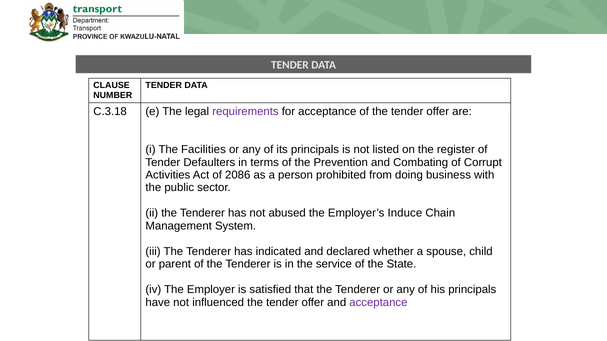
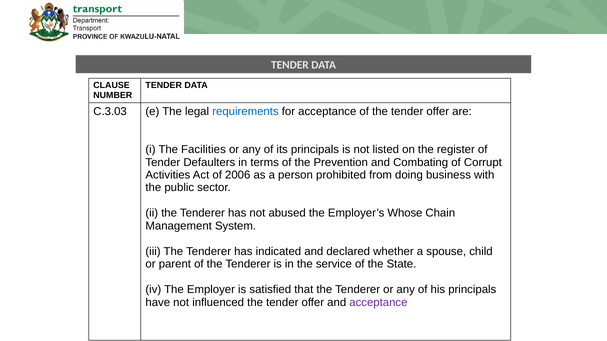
C.3.18: C.3.18 -> C.3.03 (110, 112)
requirements colour: purple -> blue (245, 112)
2086: 2086 -> 2006 (238, 175)
Induce: Induce -> Whose (405, 213)
